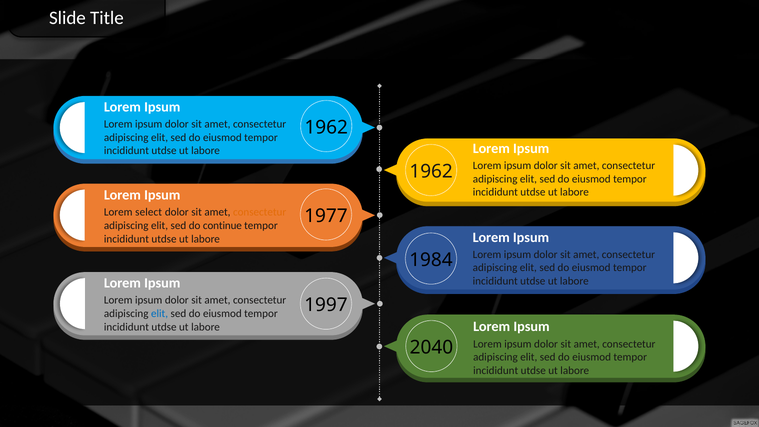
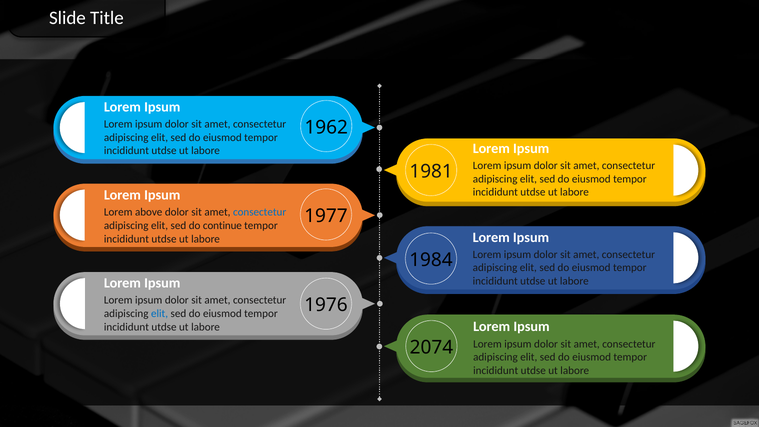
1962: 1962 -> 1981 (431, 171)
select: select -> above (149, 212)
consectetur colour: orange -> blue (260, 212)
1997: 1997 -> 1976 (326, 305)
2040: 2040 -> 2074 (431, 347)
